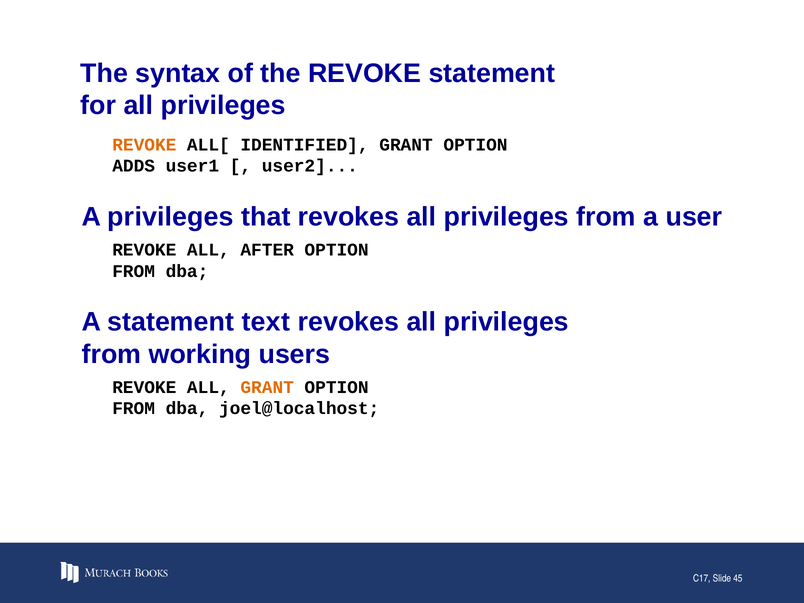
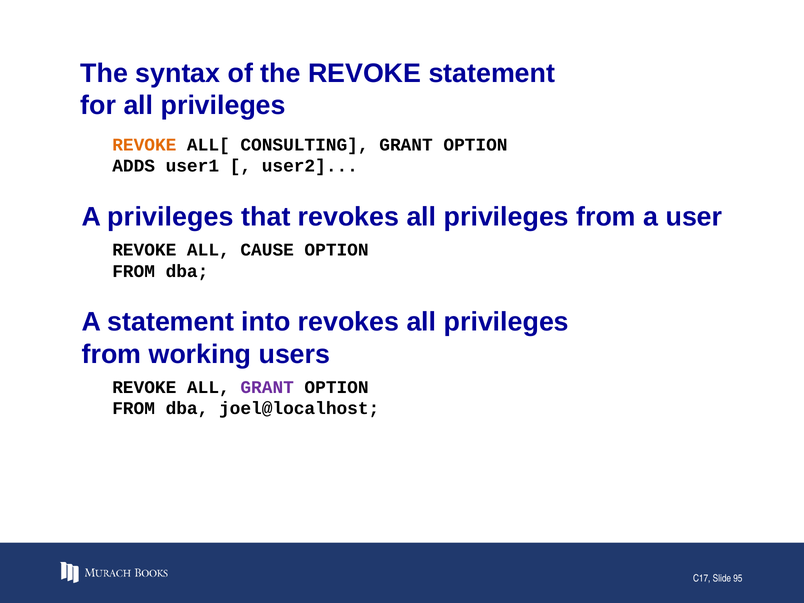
IDENTIFIED: IDENTIFIED -> CONSULTING (305, 145)
AFTER: AFTER -> CAUSE (267, 250)
text: text -> into (266, 322)
GRANT colour: orange -> purple (267, 387)
45: 45 -> 95 (738, 579)
